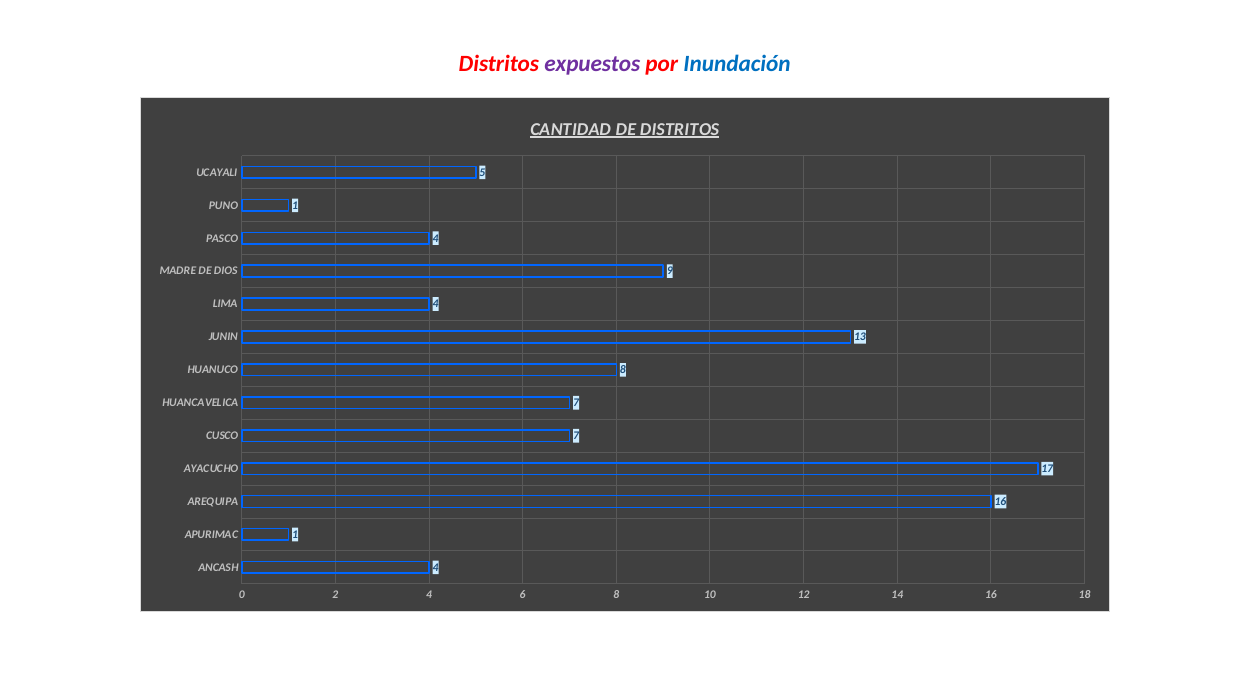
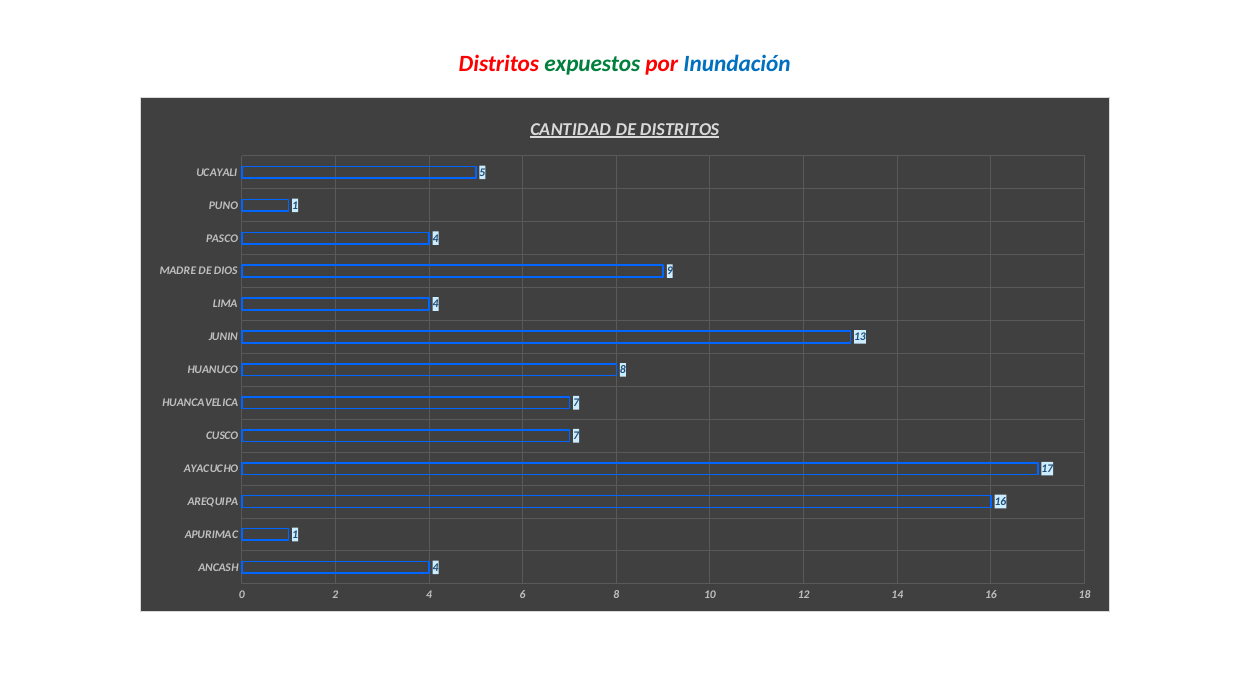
expuestos colour: purple -> green (592, 64)
